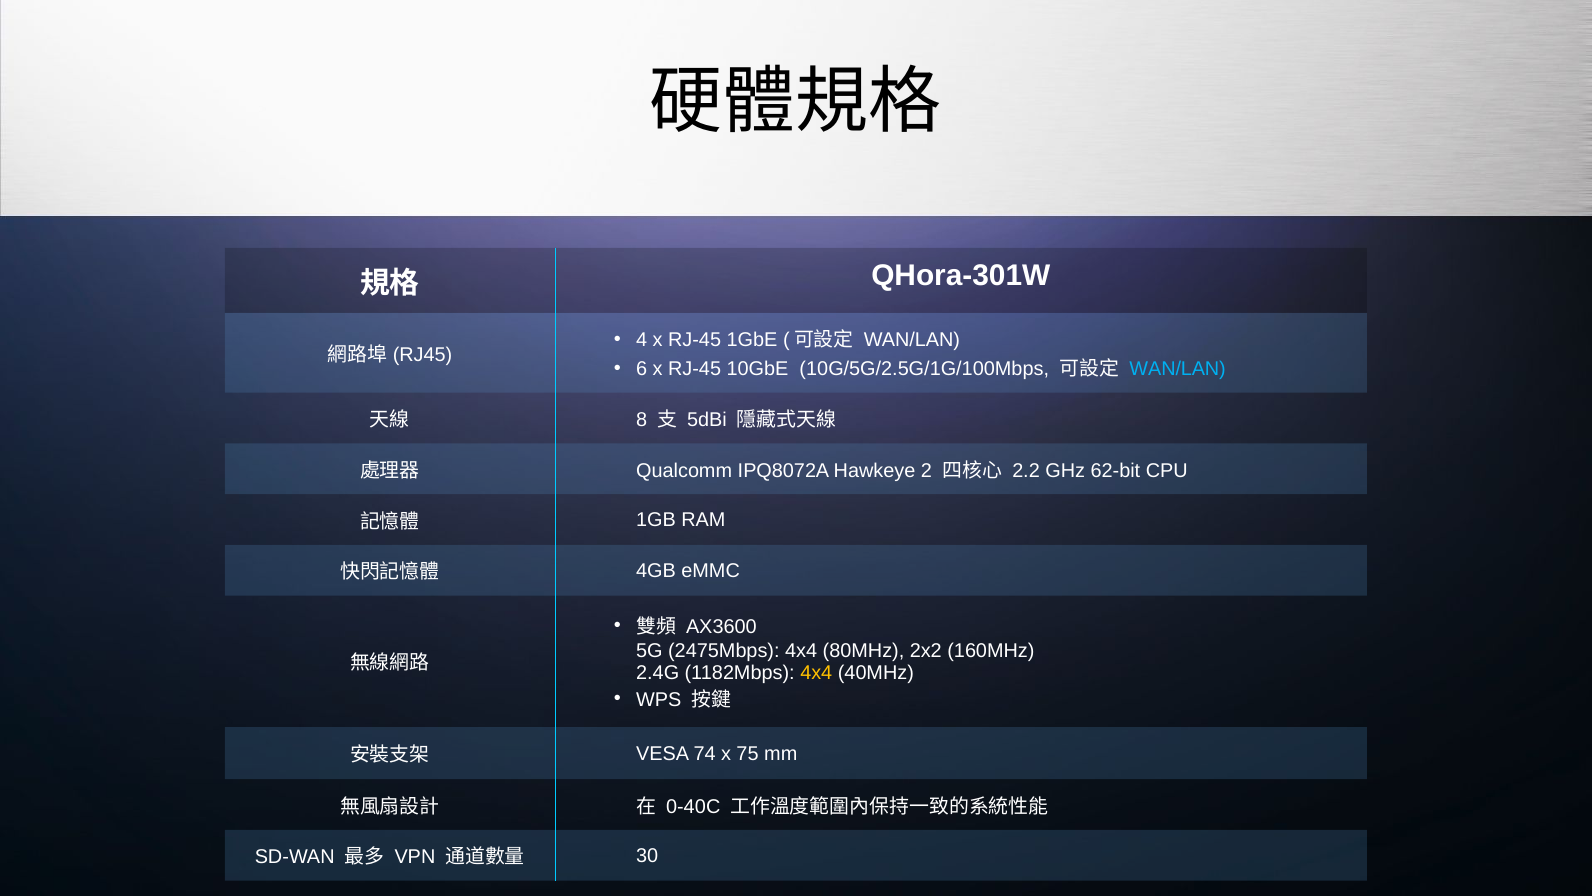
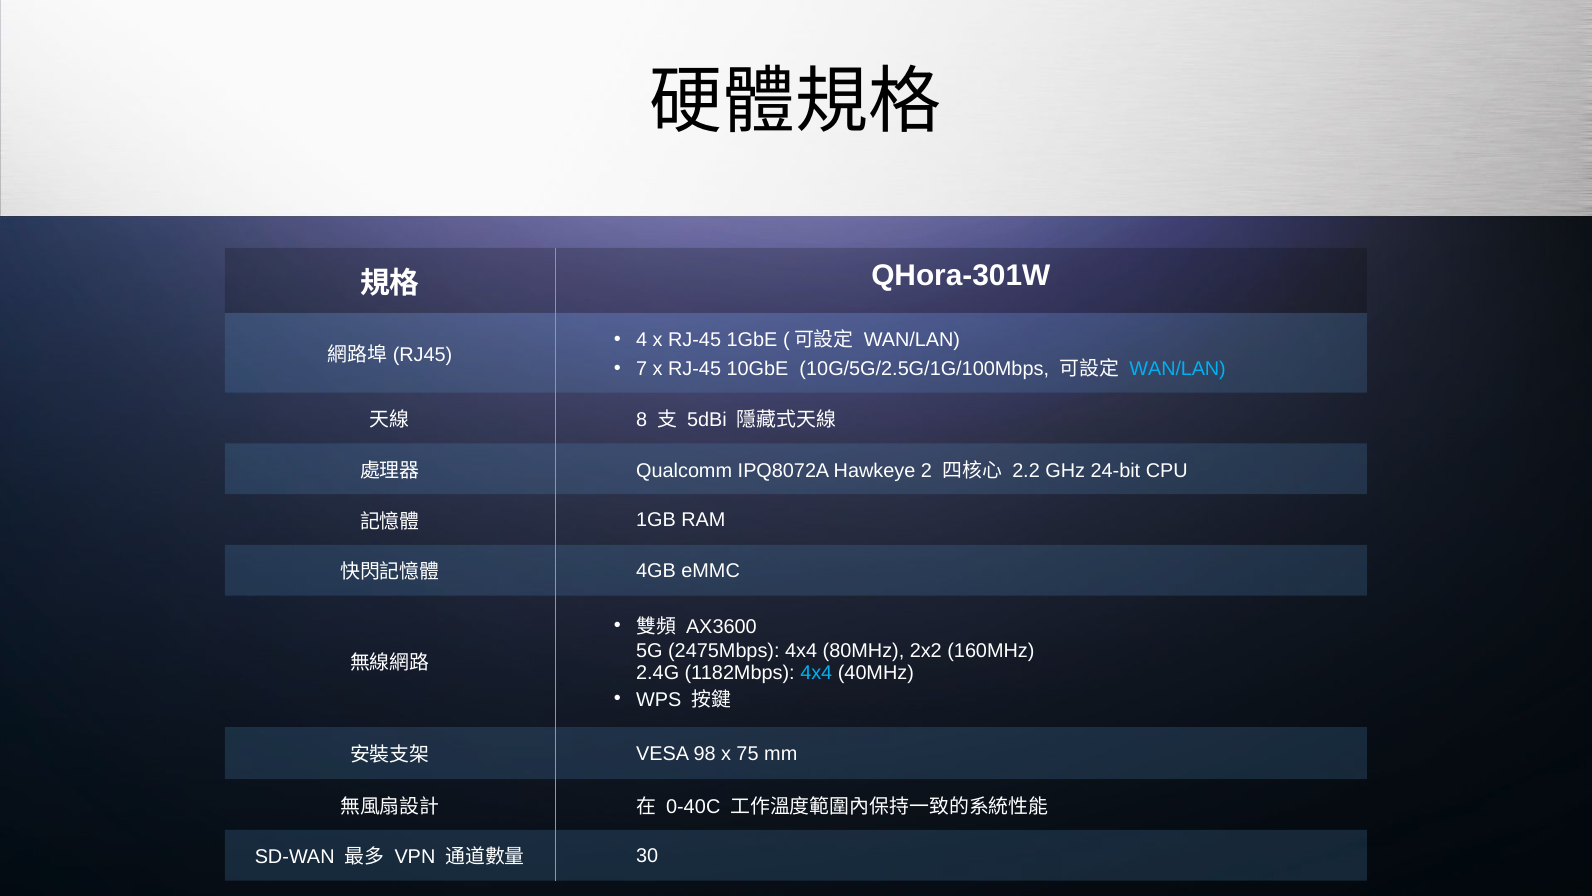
6: 6 -> 7 (642, 369)
62-bit: 62-bit -> 24-bit (1115, 470)
4x4 colour: yellow -> light blue (816, 672)
74: 74 -> 98 (705, 753)
